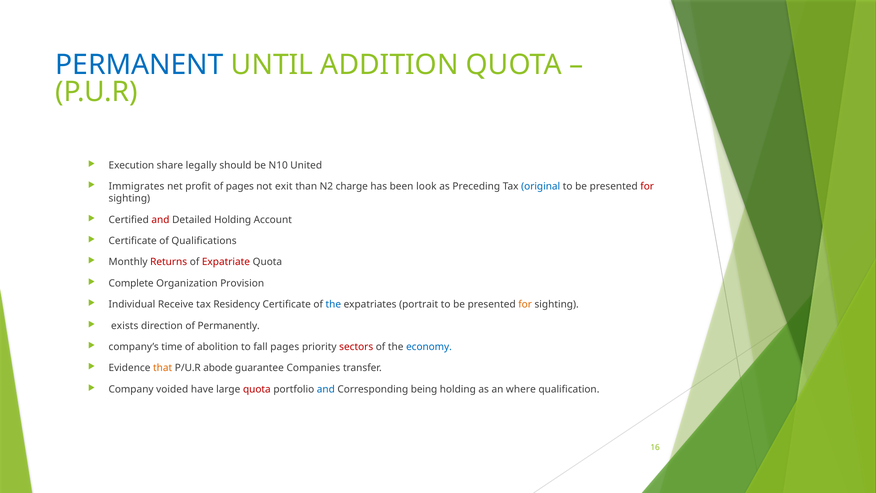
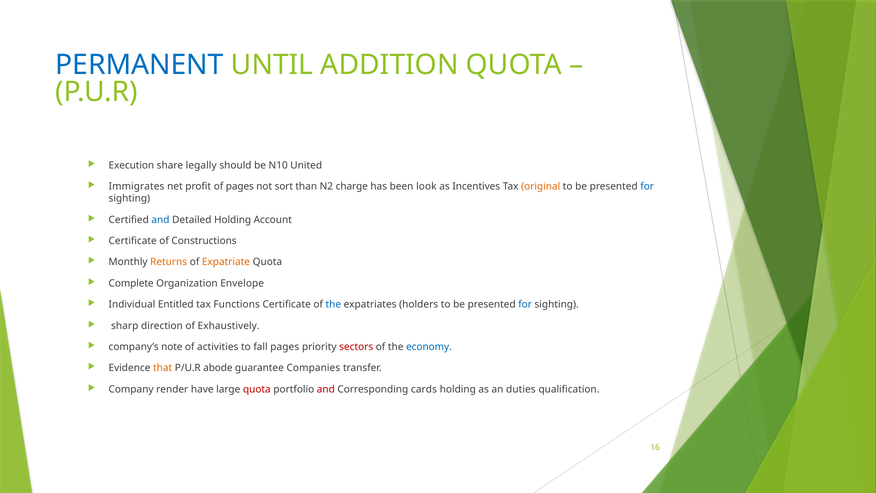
exit: exit -> sort (284, 186)
Preceding: Preceding -> Incentives (476, 186)
original colour: blue -> orange (541, 186)
for colour: red -> blue (647, 186)
and colour: red -> blue (160, 220)
Qualifications: Qualifications -> Constructions (204, 241)
Returns colour: red -> orange (169, 262)
Expatriate colour: red -> orange (226, 262)
Provision: Provision -> Envelope (242, 283)
Receive: Receive -> Entitled (176, 304)
Residency: Residency -> Functions (237, 304)
portrait: portrait -> holders (419, 304)
for colour: orange -> blue (525, 304)
exists: exists -> sharp (125, 326)
Permanently: Permanently -> Exhaustively (229, 326)
time: time -> note (172, 347)
abolition: abolition -> activities (218, 347)
voided: voided -> render (172, 389)
and colour: blue -> red (326, 389)
being: being -> cards (424, 389)
where: where -> duties (521, 389)
